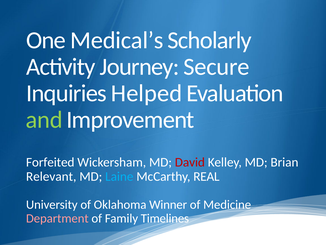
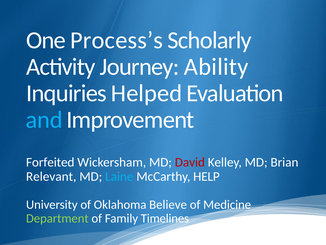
Medical’s: Medical’s -> Process’s (117, 40)
Secure: Secure -> Ability (216, 67)
and colour: light green -> light blue (44, 119)
REAL: REAL -> HELP (206, 176)
Winner: Winner -> Believe (168, 204)
Department colour: pink -> light green (57, 218)
